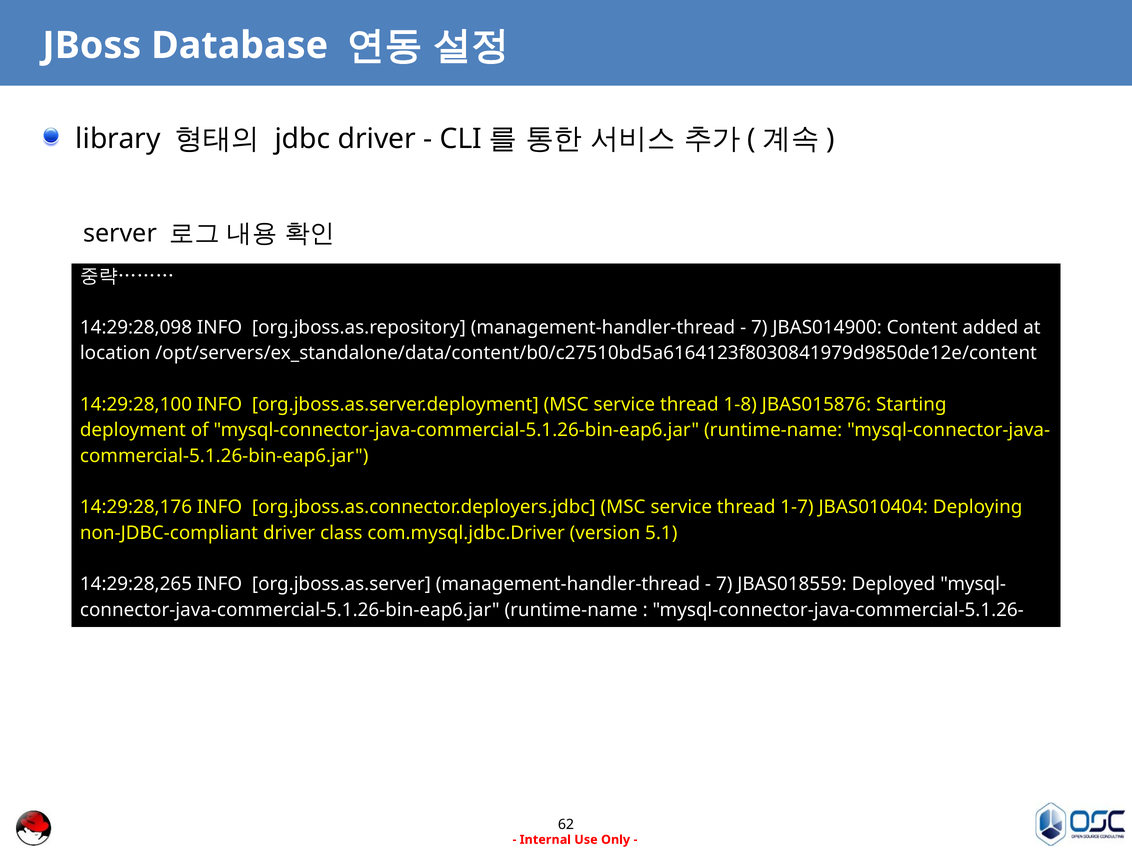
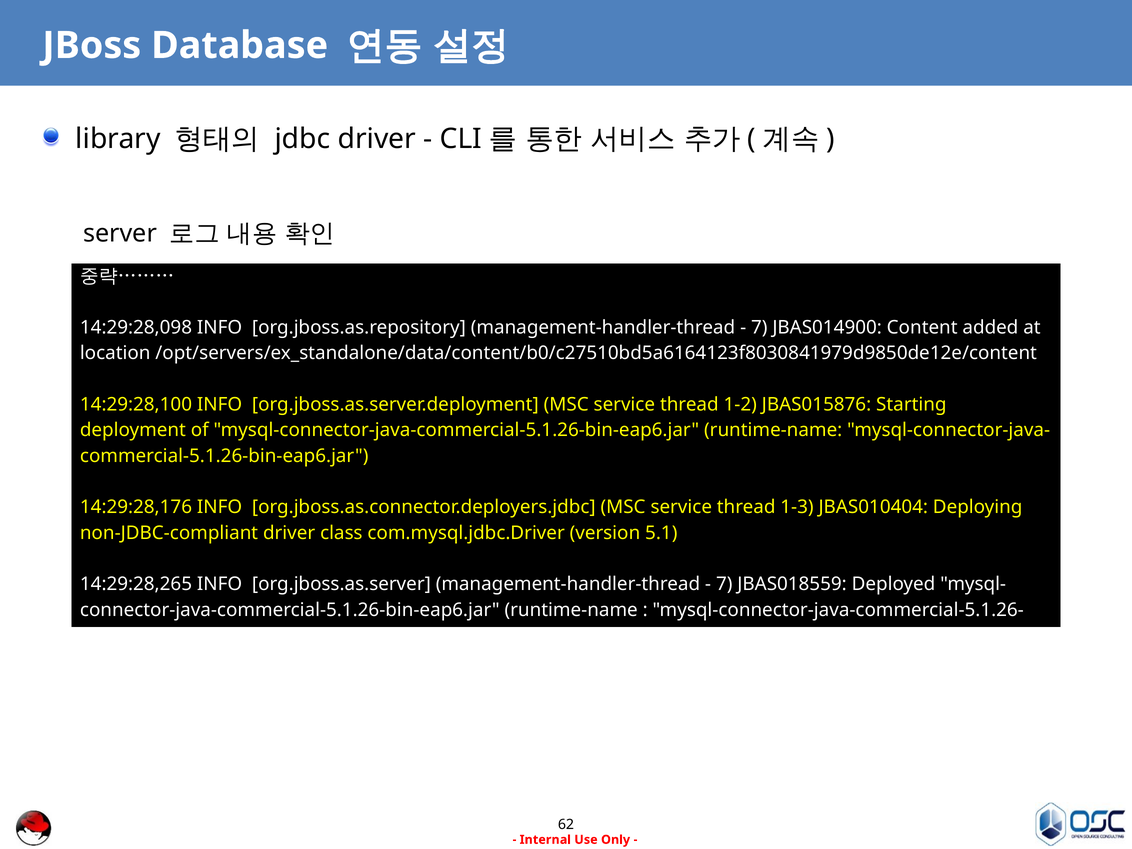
1-8: 1-8 -> 1-2 (740, 404)
1-7: 1-7 -> 1-3 (797, 507)
